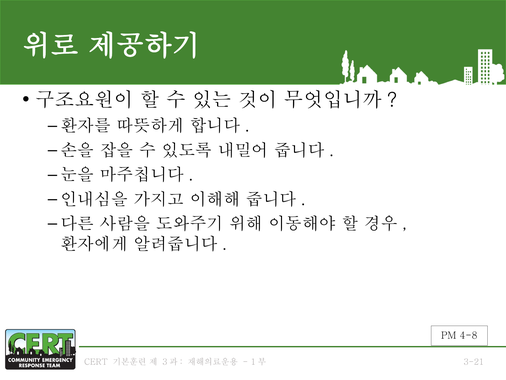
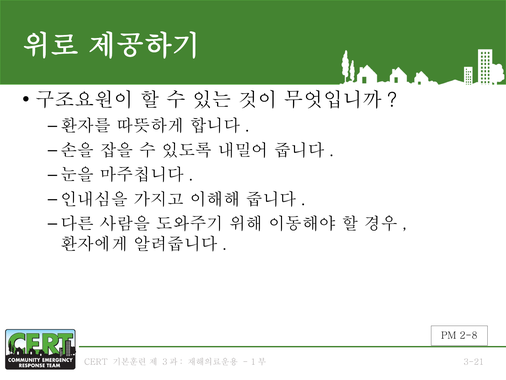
4-8: 4-8 -> 2-8 (469, 335)
